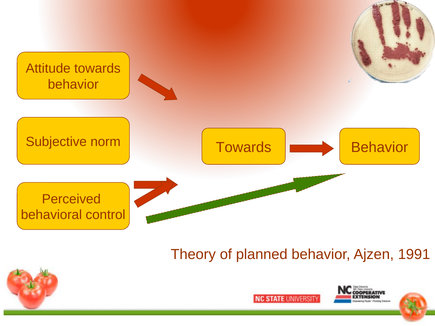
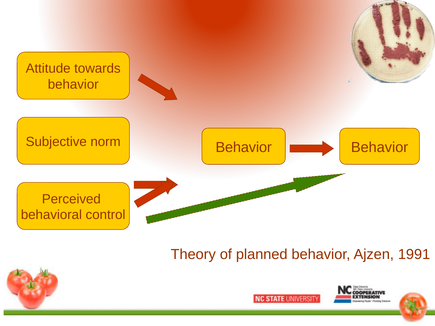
Towards: Towards -> Behavior (244, 147)
